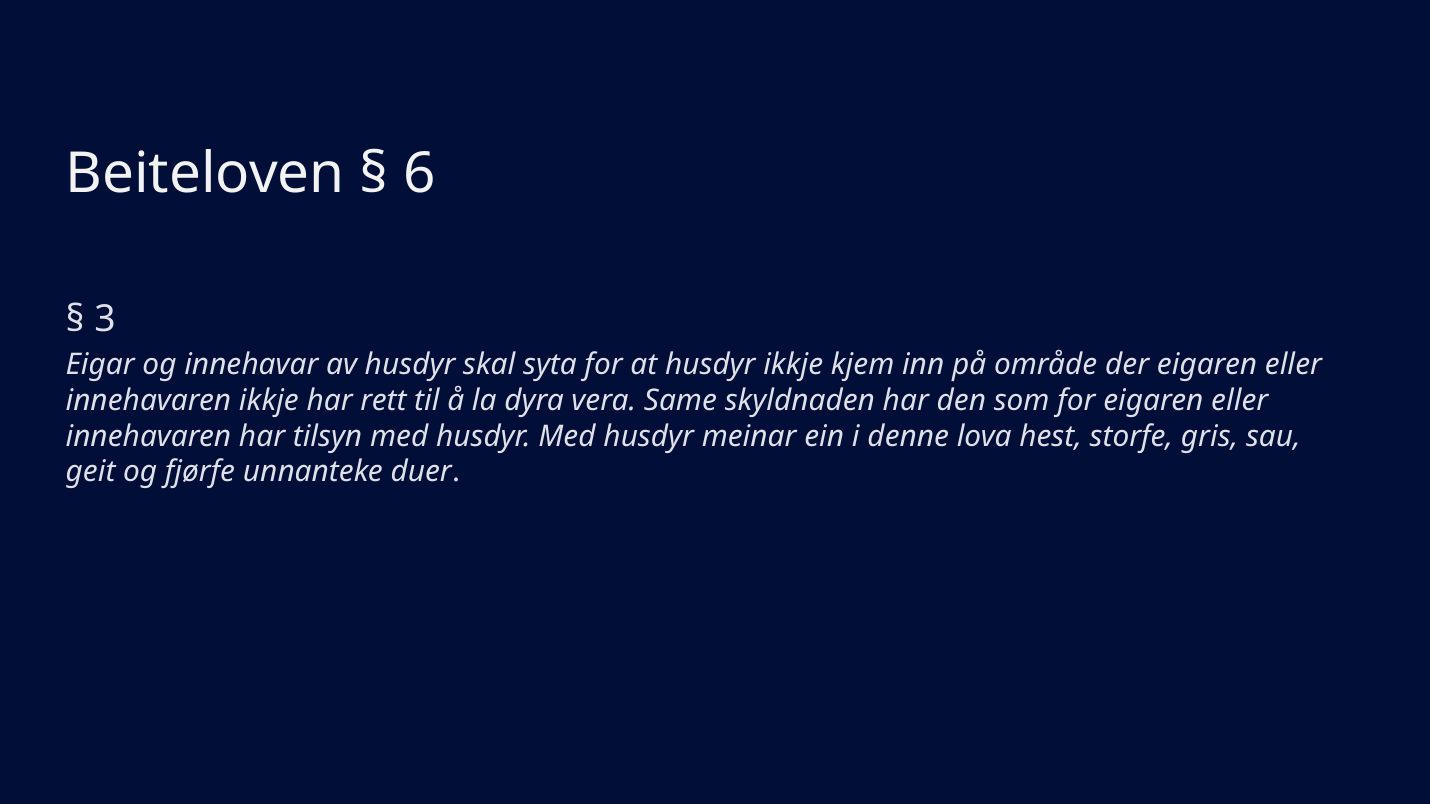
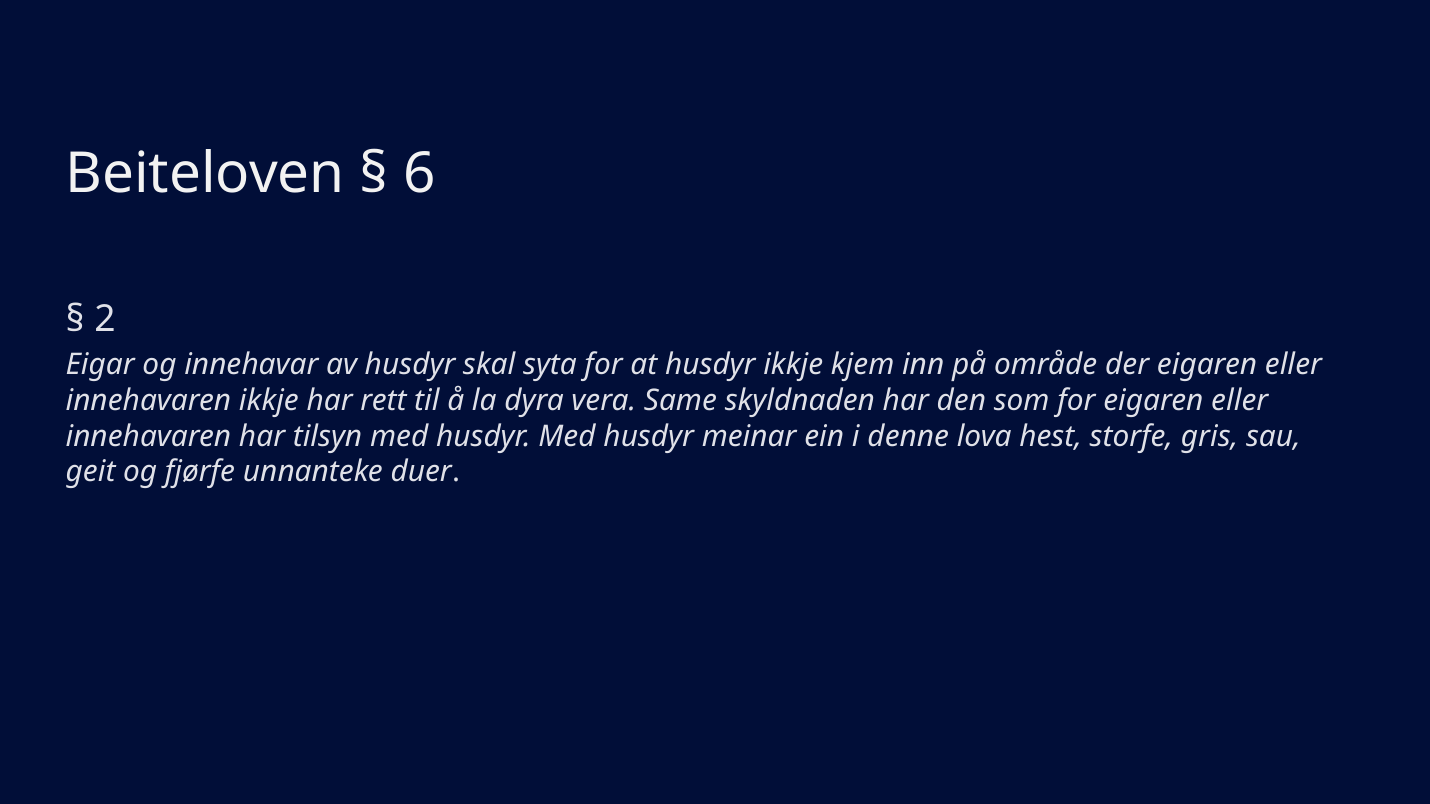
3: 3 -> 2 (105, 319)
